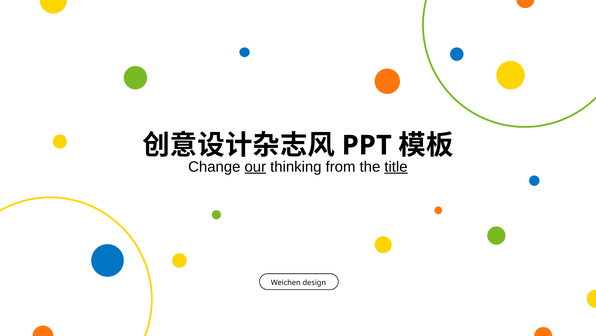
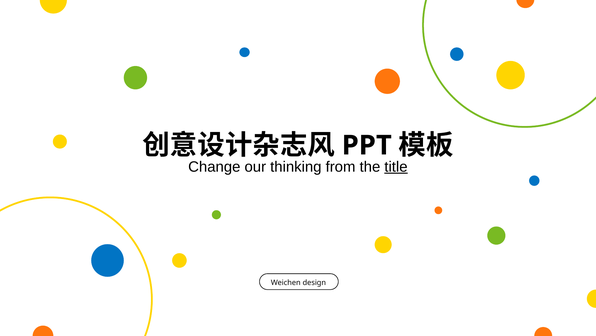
our underline: present -> none (255, 166)
